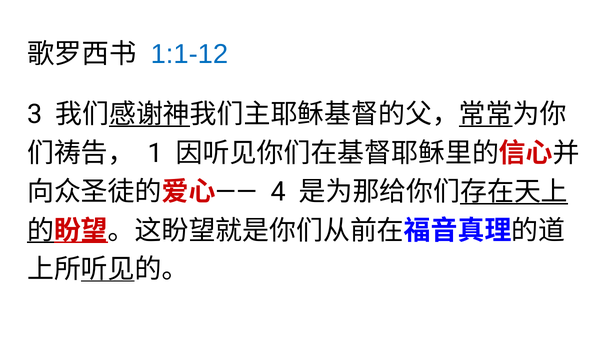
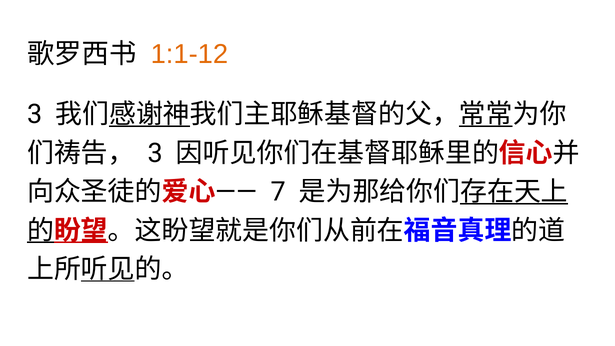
1:1-12 colour: blue -> orange (189, 54)
1: 1 -> 3 (155, 153)
4: 4 -> 7 (278, 192)
